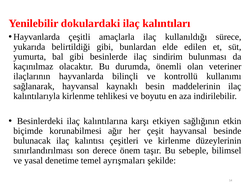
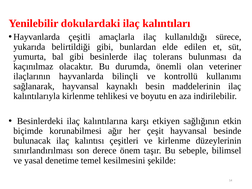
sindirim: sindirim -> tolerans (168, 57)
ayrışmaları: ayrışmaları -> kesilmesini (124, 160)
